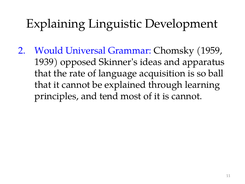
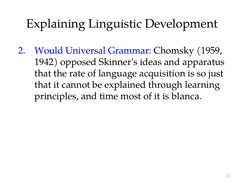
1939: 1939 -> 1942 (46, 62)
ball: ball -> just (216, 73)
tend: tend -> time (109, 96)
is cannot: cannot -> blanca (187, 96)
